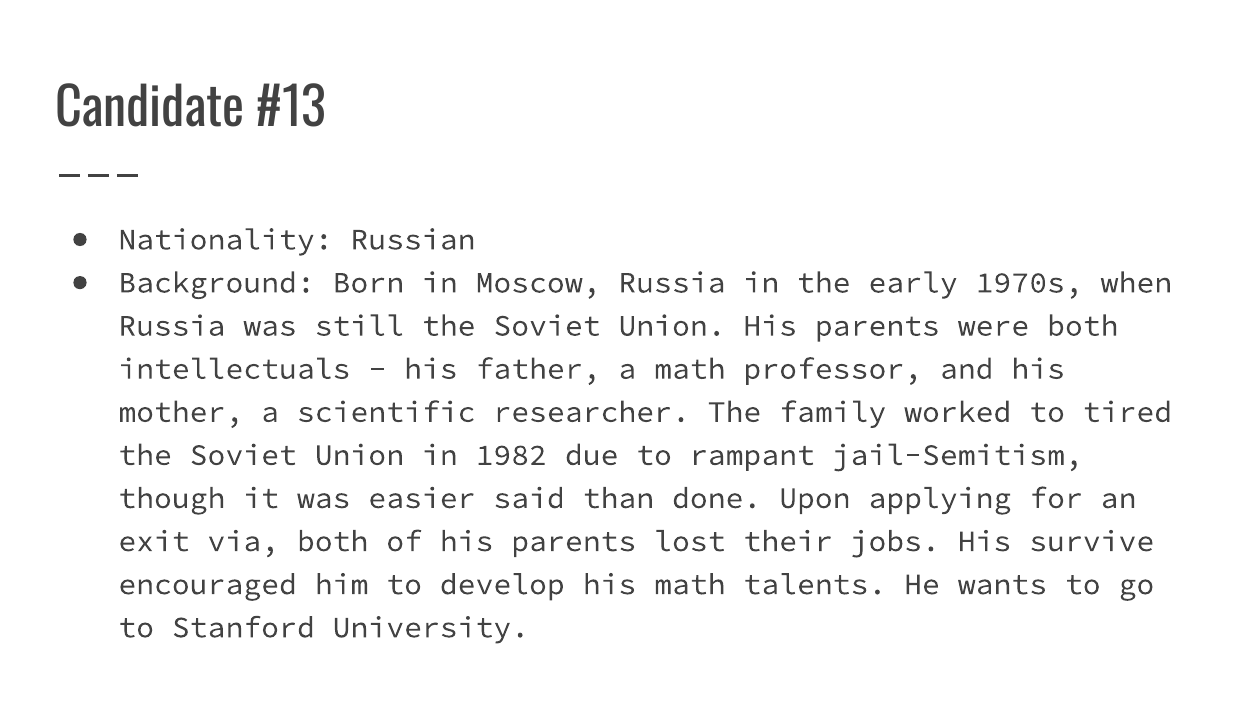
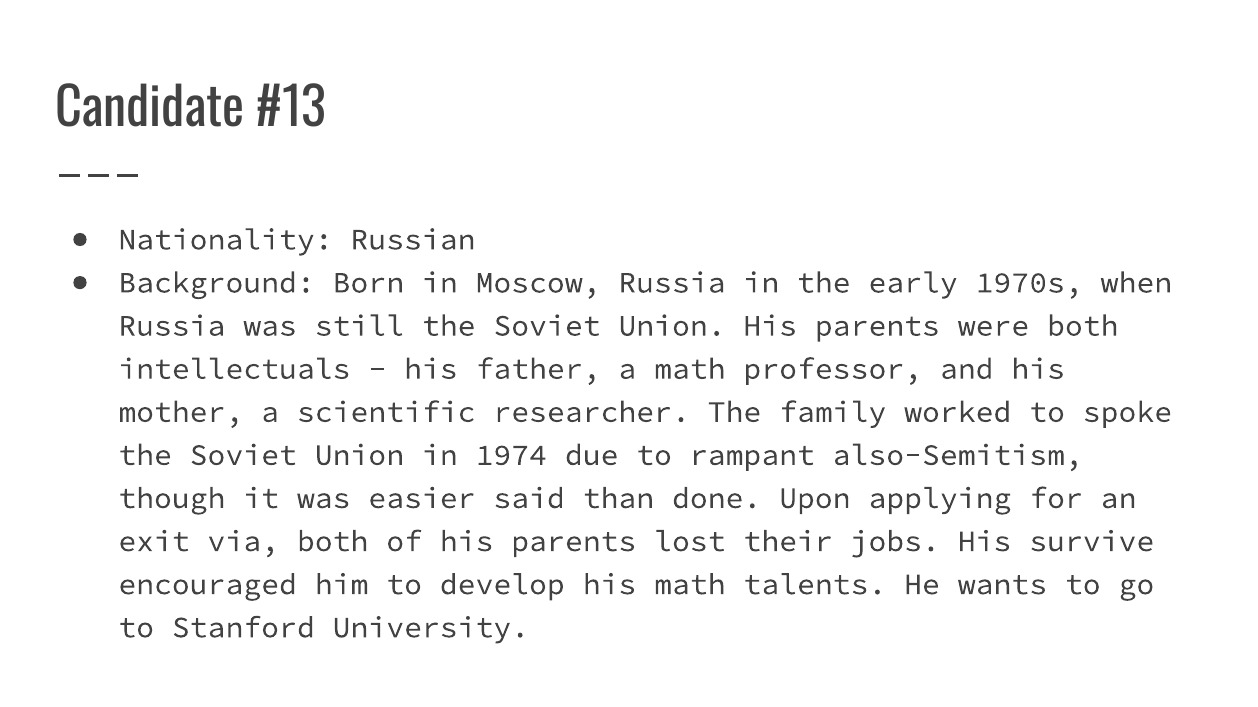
tired: tired -> spoke (1127, 412)
1982: 1982 -> 1974 (511, 456)
jail-Semitism: jail-Semitism -> also-Semitism (958, 456)
